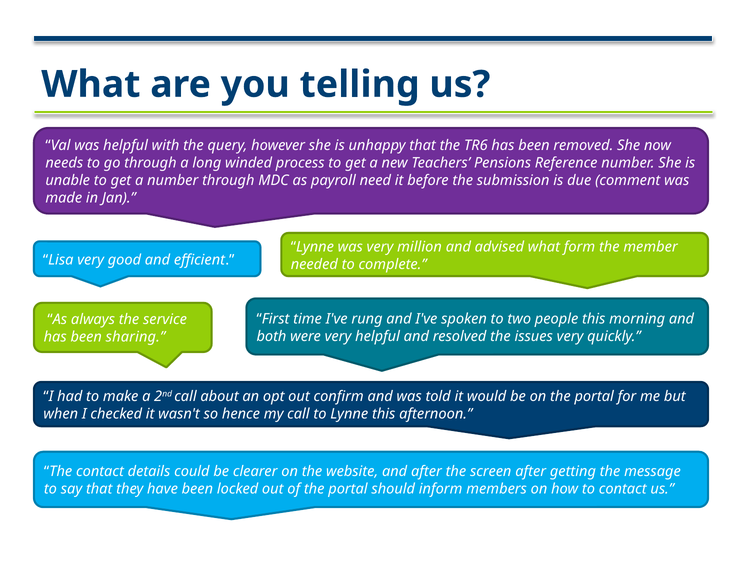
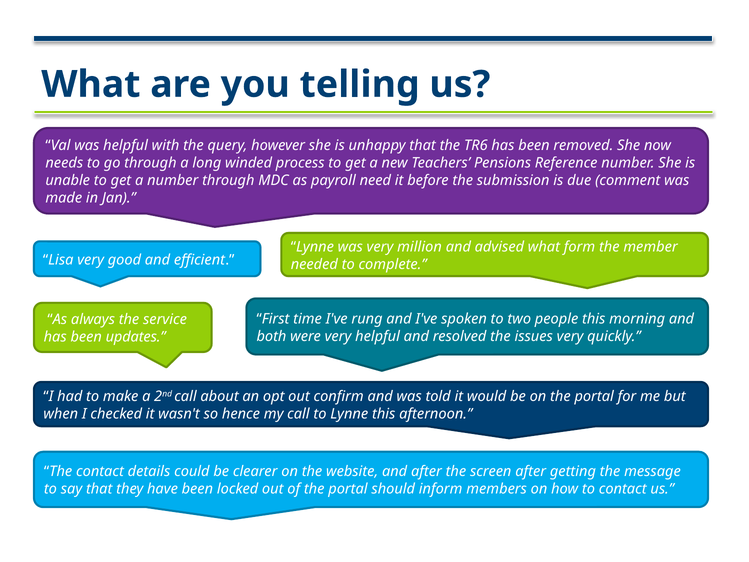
sharing: sharing -> updates (136, 337)
